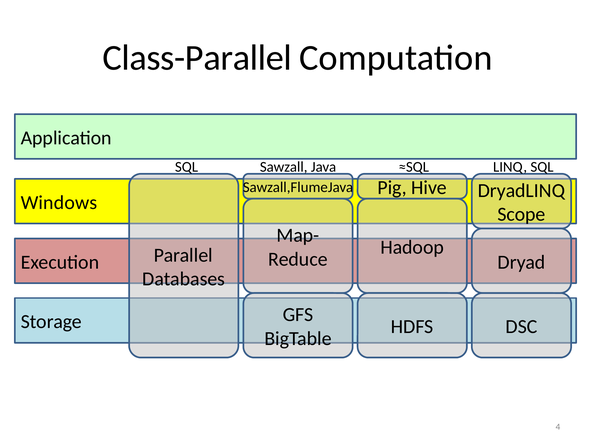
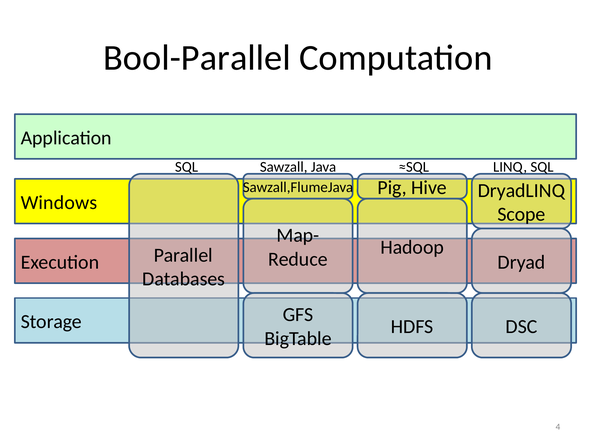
Class-Parallel: Class-Parallel -> Bool-Parallel (197, 58)
